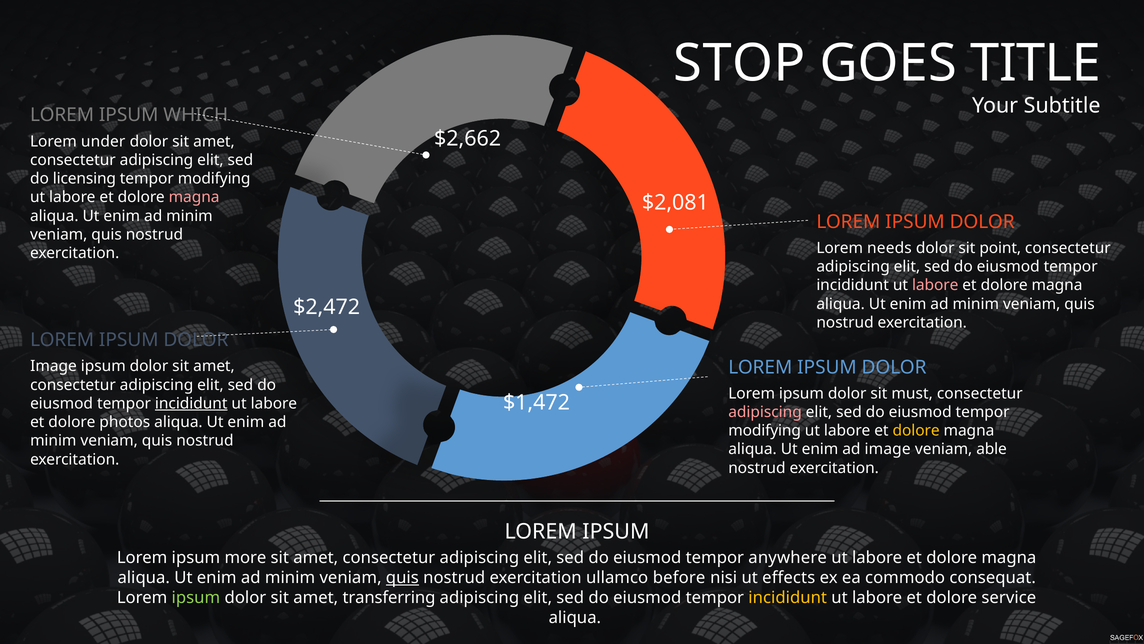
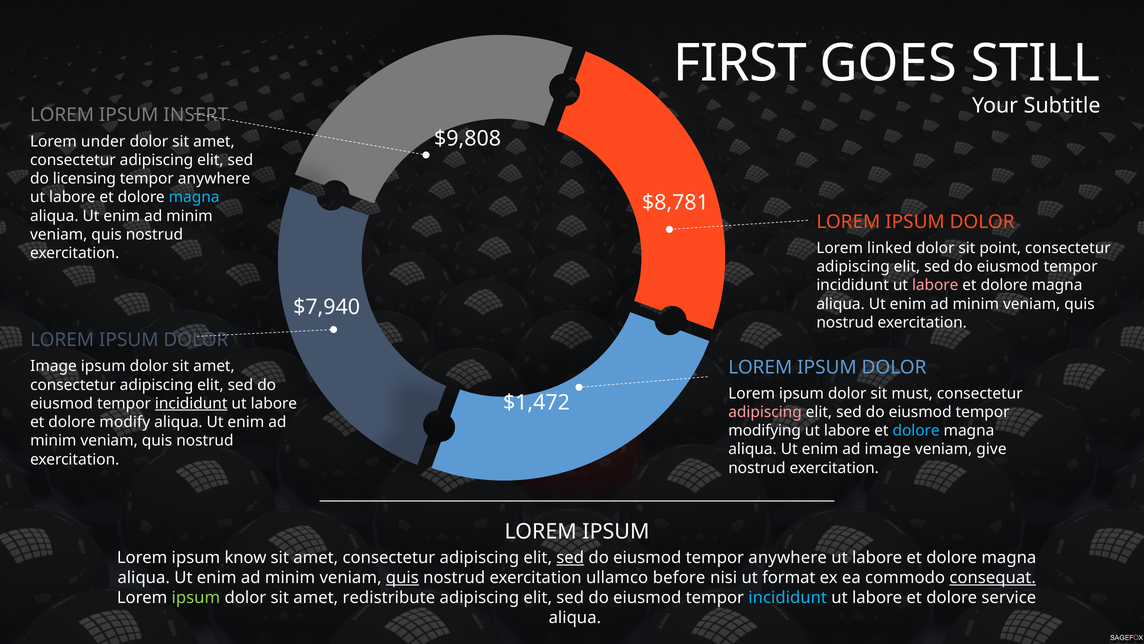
STOP: STOP -> FIRST (740, 64)
TITLE: TITLE -> STILL (1035, 64)
WHICH: WHICH -> INSERT (196, 115)
$2,662: $2,662 -> $9,808 (468, 139)
modifying: modifying -> anywhere (214, 179)
magna colour: pink -> light blue (194, 197)
$2,081: $2,081 -> $8,781 (675, 203)
needs: needs -> linked (889, 248)
$2,472: $2,472 -> $7,940 (327, 307)
photos: photos -> modify (125, 422)
dolore colour: yellow -> light blue (916, 430)
able: able -> give (991, 449)
more: more -> know (245, 557)
sed underline: none -> present (570, 557)
effects: effects -> format (789, 577)
consequat underline: none -> present (993, 577)
transferring: transferring -> redistribute (389, 597)
incididunt colour: yellow -> light blue (788, 597)
